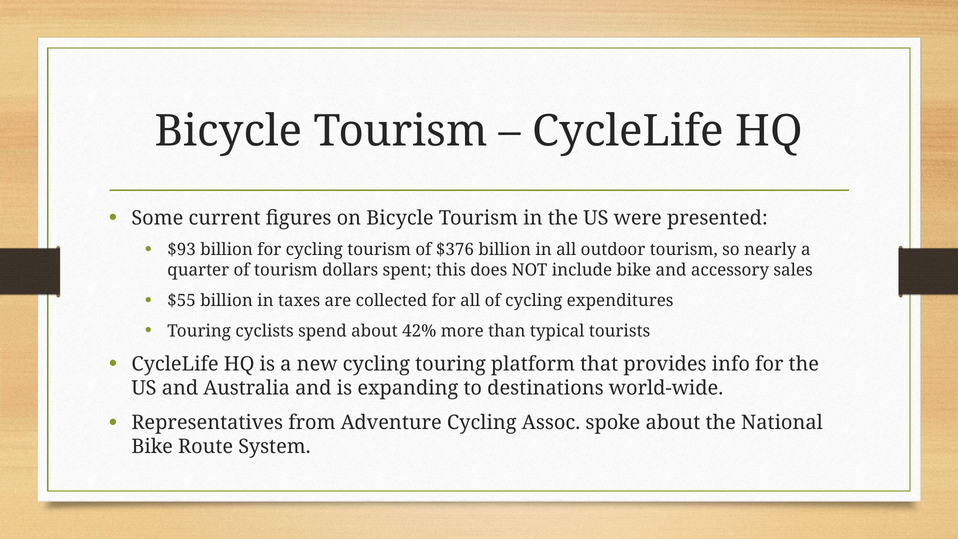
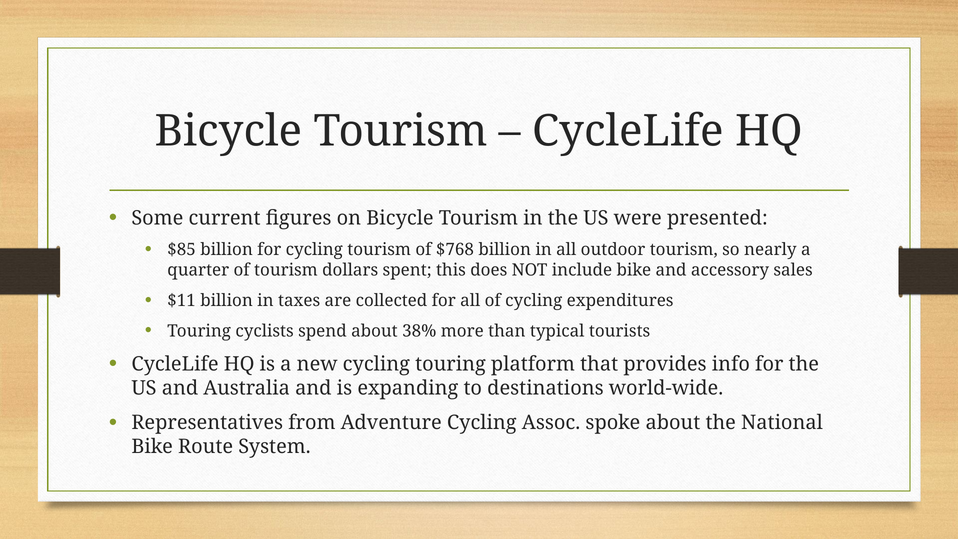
$93: $93 -> $85 (182, 250)
$376: $376 -> $768 (455, 250)
$55: $55 -> $11 (182, 301)
42%: 42% -> 38% (419, 331)
